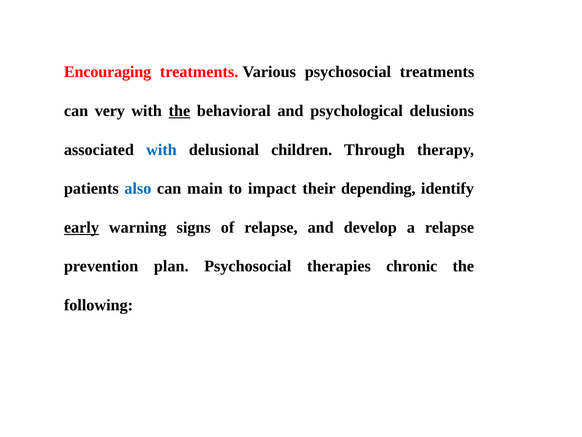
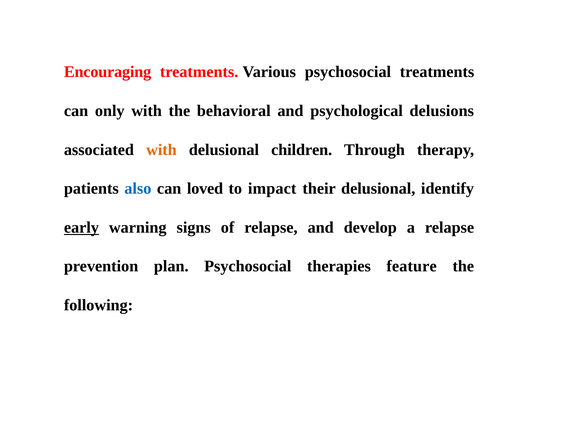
very: very -> only (110, 111)
the underline: present -> none (179, 111)
with colour: blue -> orange (161, 150)
main: main -> loved (205, 188)
their depending: depending -> delusional (378, 188)
chronic: chronic -> feature (412, 266)
